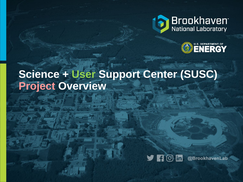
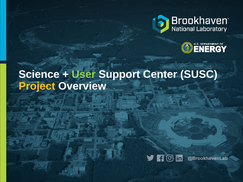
Project colour: pink -> yellow (37, 86)
